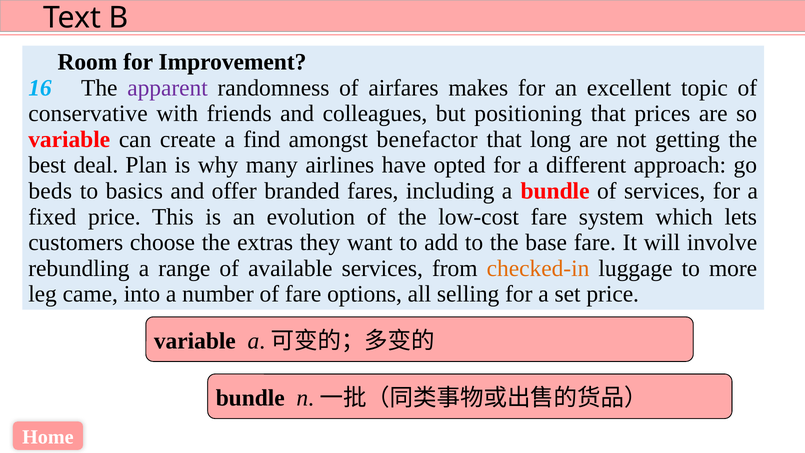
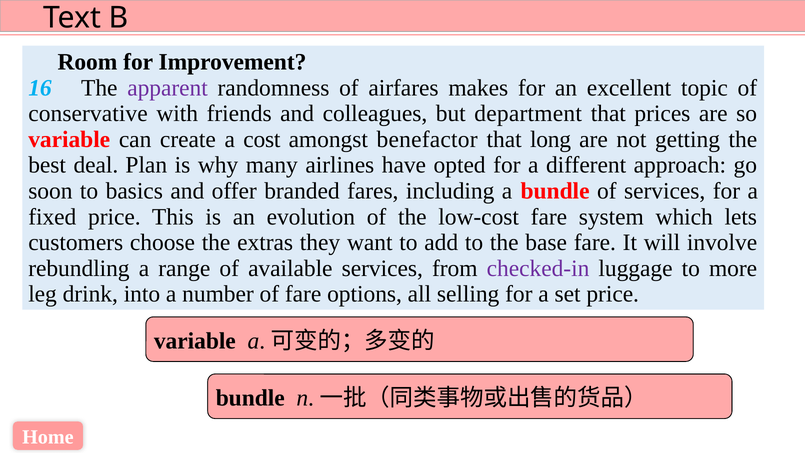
positioning: positioning -> department (528, 114)
find: find -> cost (262, 139)
beds: beds -> soon (50, 191)
checked-in colour: orange -> purple (538, 268)
came: came -> drink (90, 294)
